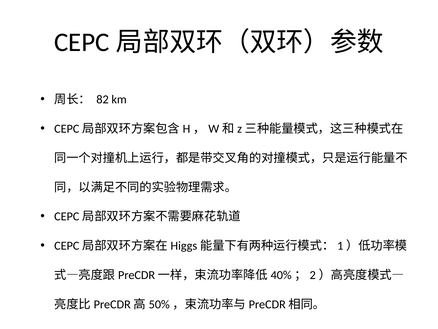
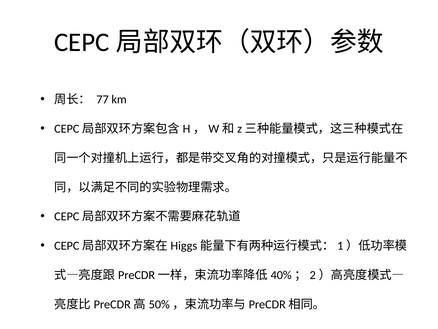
82: 82 -> 77 (103, 99)
